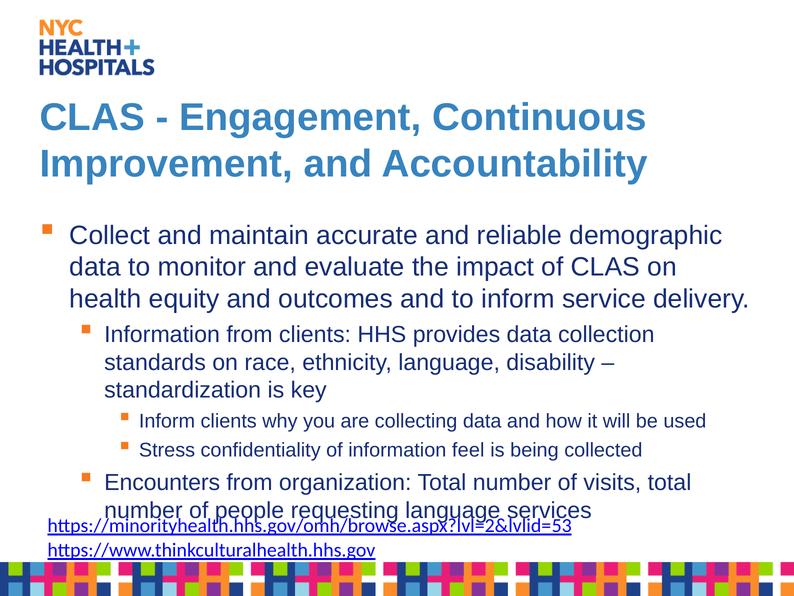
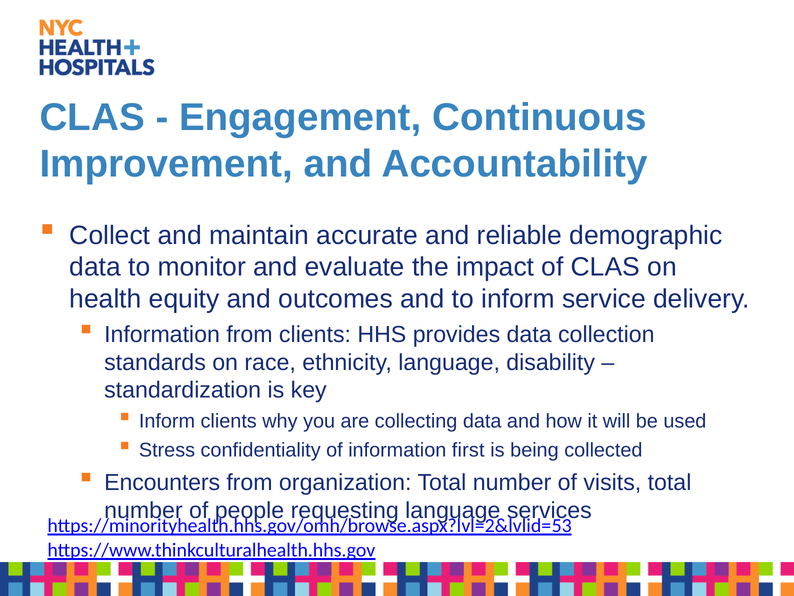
feel: feel -> first (468, 450)
